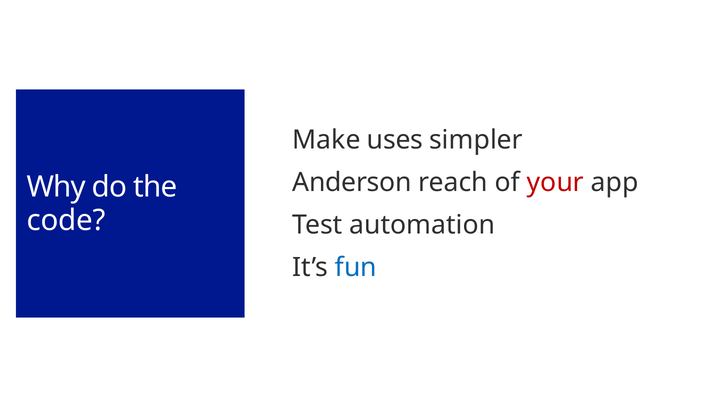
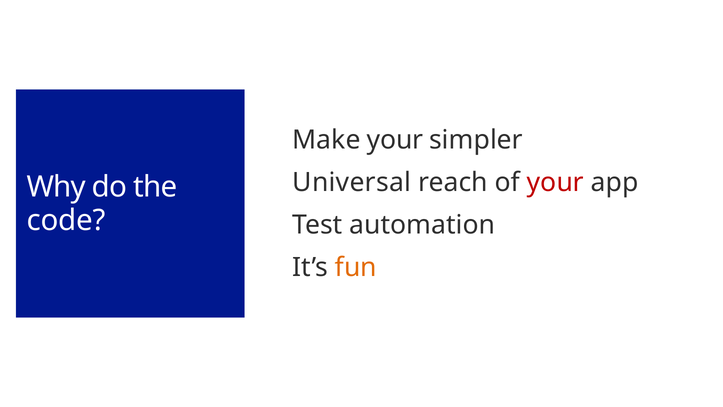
Make uses: uses -> your (395, 140)
Anderson: Anderson -> Universal (352, 182)
fun colour: blue -> orange (356, 267)
